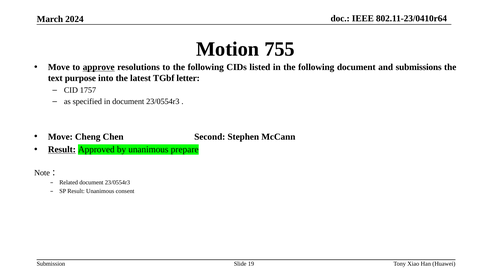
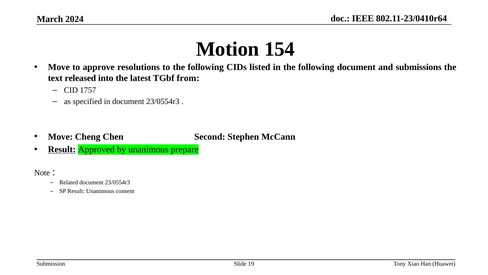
755: 755 -> 154 (280, 49)
approve underline: present -> none (99, 67)
purpose: purpose -> released (80, 78)
letter: letter -> from (188, 78)
